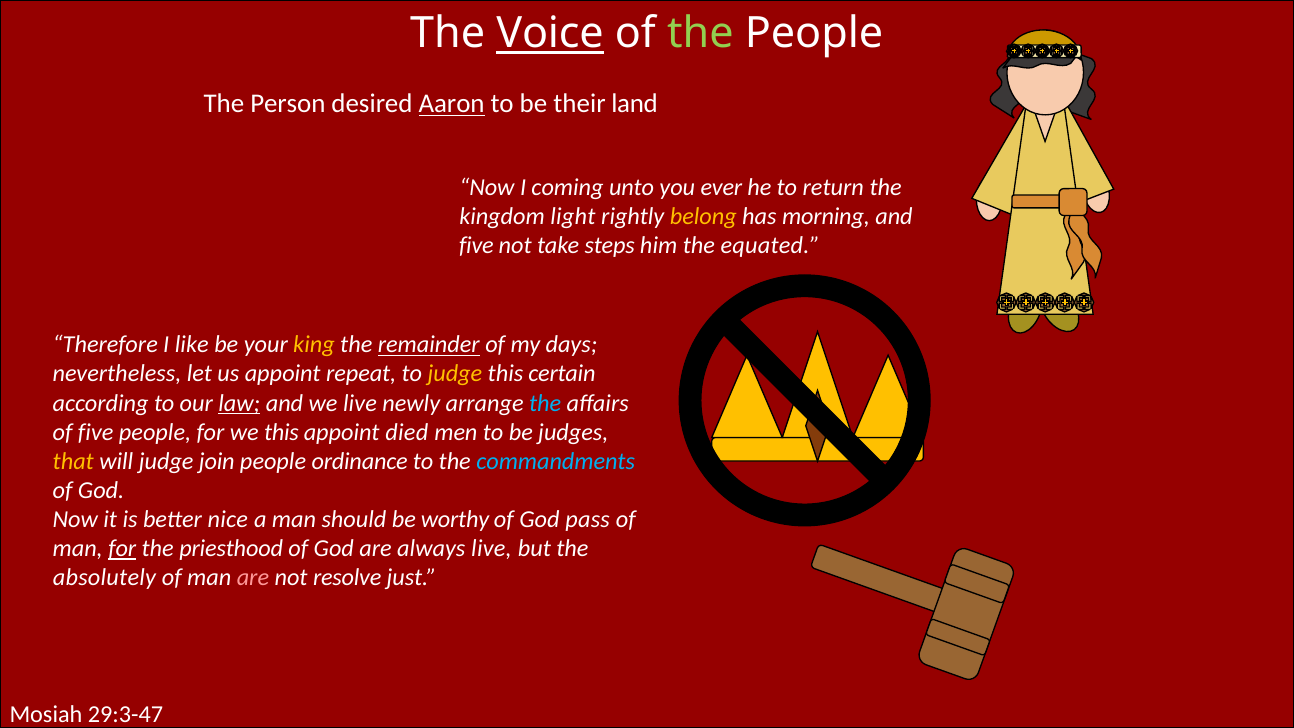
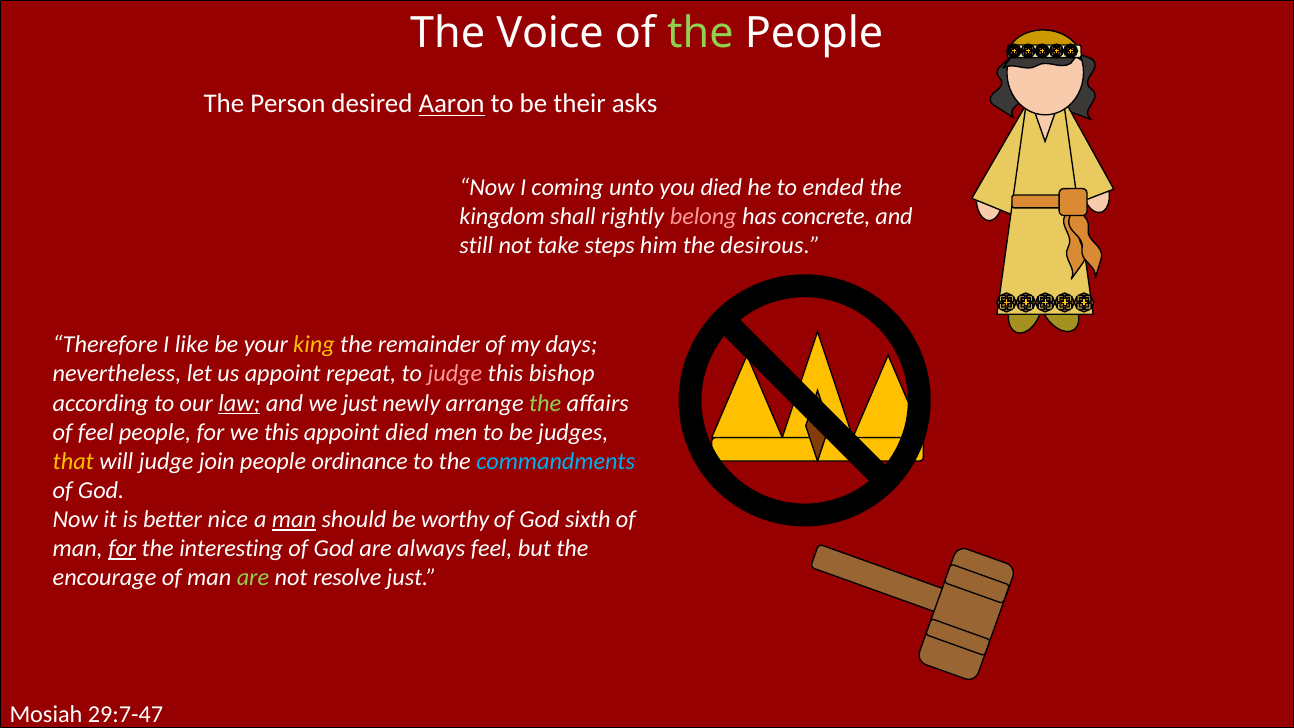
Voice underline: present -> none (550, 34)
land: land -> asks (635, 104)
you ever: ever -> died (721, 188)
return: return -> ended (833, 188)
light: light -> shall (573, 217)
belong colour: yellow -> pink (703, 217)
morning: morning -> concrete (826, 217)
five: five -> still (476, 246)
equated: equated -> desirous (770, 246)
remainder underline: present -> none (429, 345)
judge colour: yellow -> pink (455, 374)
certain: certain -> bishop (562, 374)
we live: live -> just (360, 403)
the colour: light blue -> light green (545, 403)
of five: five -> feel (96, 432)
man underline: none -> present (294, 519)
pass: pass -> sixth (588, 519)
priesthood: priesthood -> interesting (231, 549)
always live: live -> feel (492, 549)
absolutely: absolutely -> encourage (105, 578)
are colour: pink -> light green (253, 578)
29:3-47: 29:3-47 -> 29:7-47 (126, 715)
